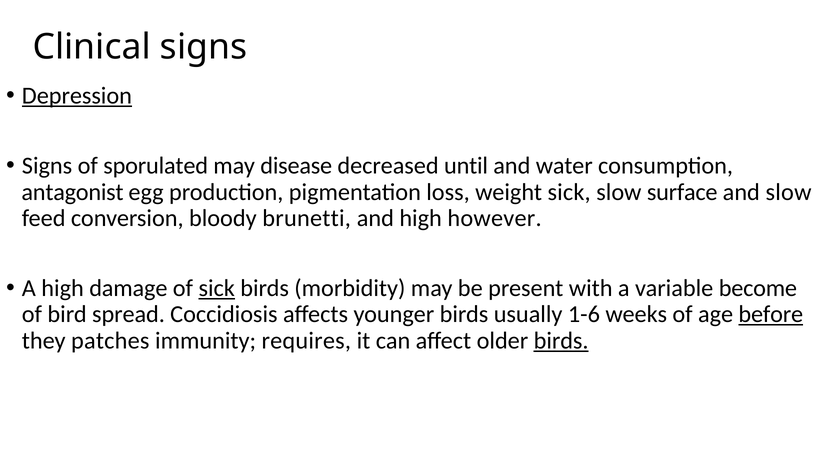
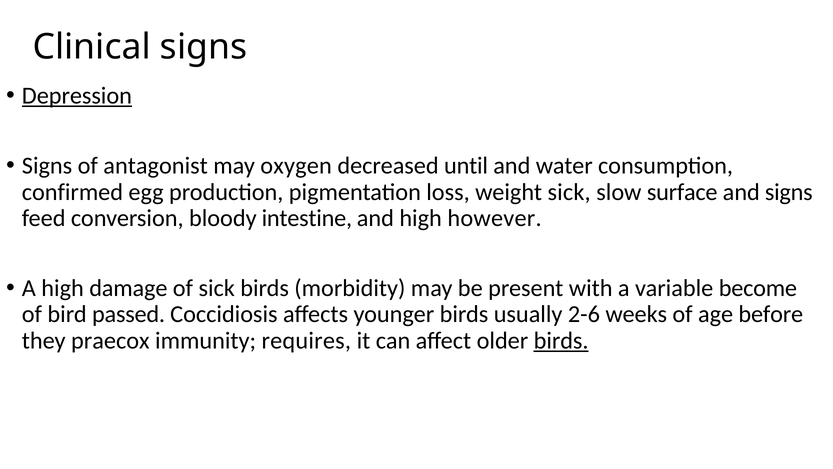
sporulated: sporulated -> antagonist (156, 166)
disease: disease -> oxygen (296, 166)
antagonist: antagonist -> confirmed (72, 192)
and slow: slow -> signs (789, 192)
brunetti: brunetti -> intestine (307, 218)
sick underline: present -> none (217, 288)
spread: spread -> passed (129, 314)
1-6: 1-6 -> 2-6 (584, 314)
before underline: present -> none (771, 314)
patches: patches -> praecox (110, 340)
